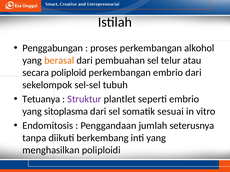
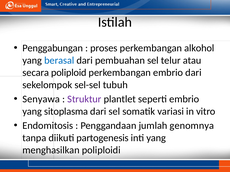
berasal colour: orange -> blue (59, 61)
Tetuanya: Tetuanya -> Senyawa (41, 99)
sesuai: sesuai -> variasi (171, 112)
seterusnya: seterusnya -> genomnya (192, 126)
berkembang: berkembang -> partogenesis (103, 138)
